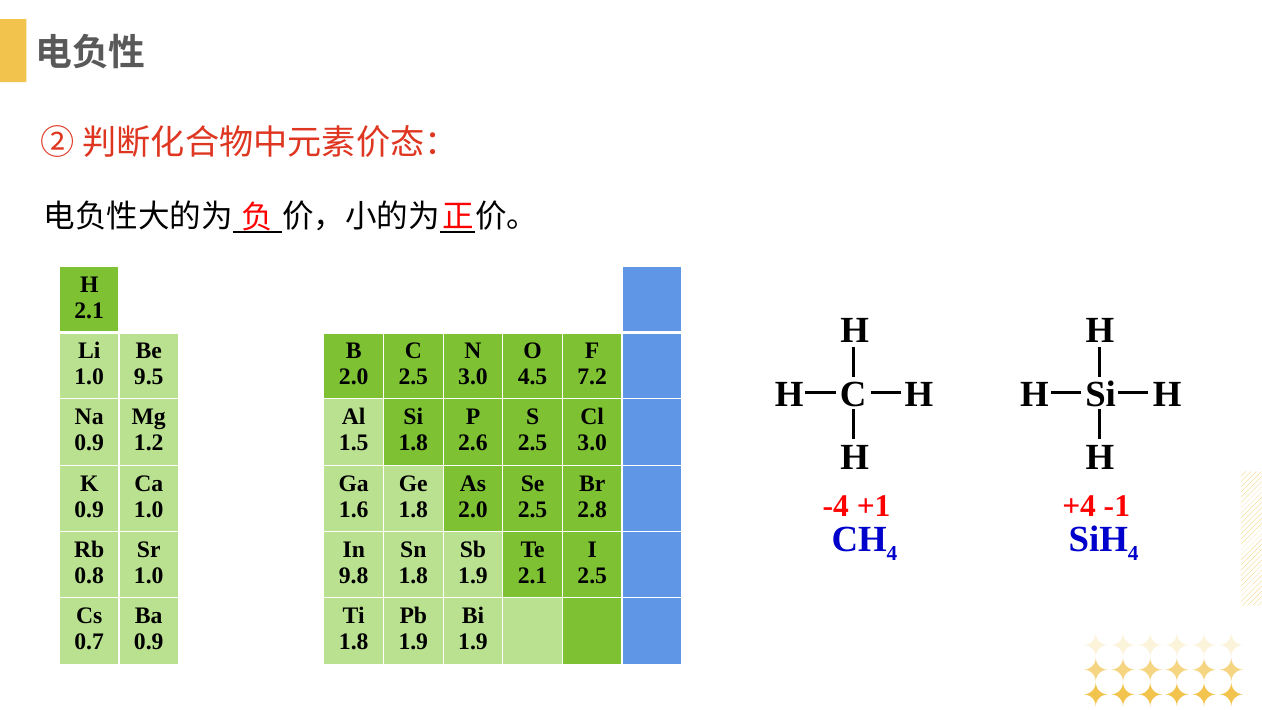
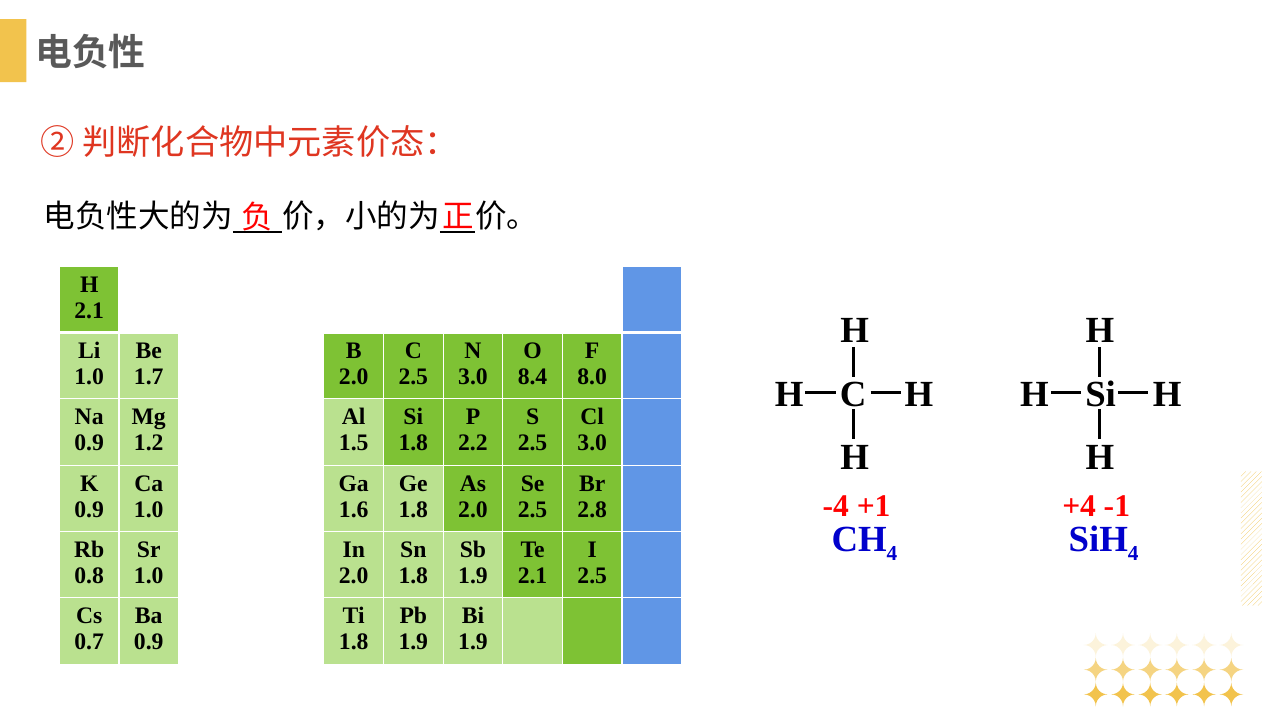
9.5: 9.5 -> 1.7 (149, 377)
4.5: 4.5 -> 8.4 (533, 377)
7.2: 7.2 -> 8.0 (592, 377)
2.6: 2.6 -> 2.2 (473, 443)
9.8: 9.8 -> 2.0 (354, 576)
